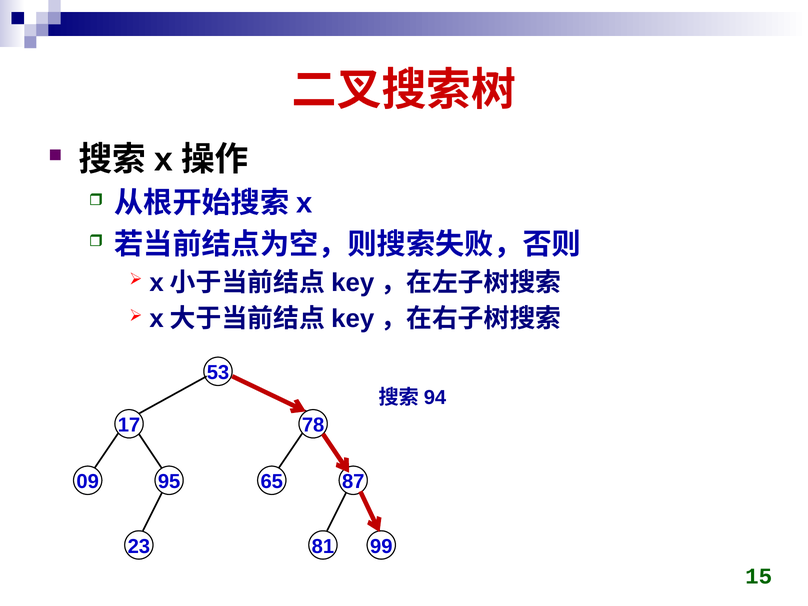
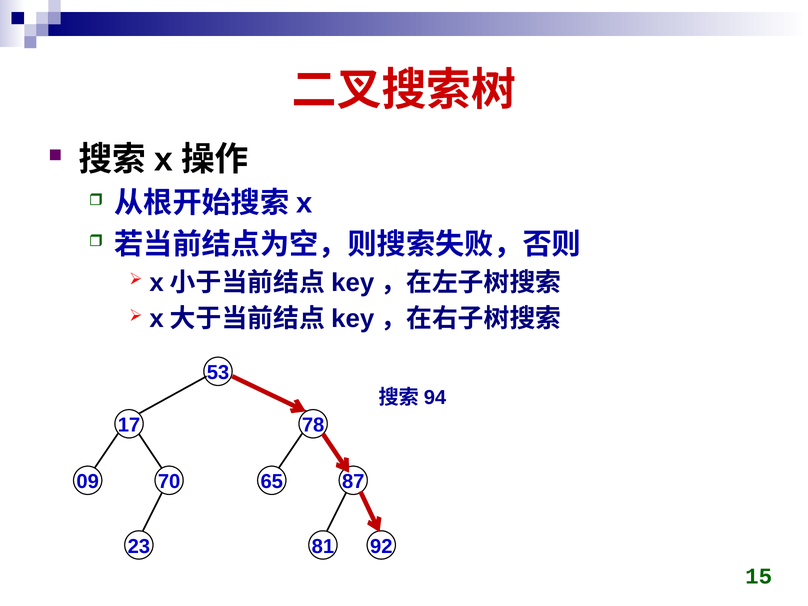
95: 95 -> 70 (169, 482)
99: 99 -> 92 (381, 546)
